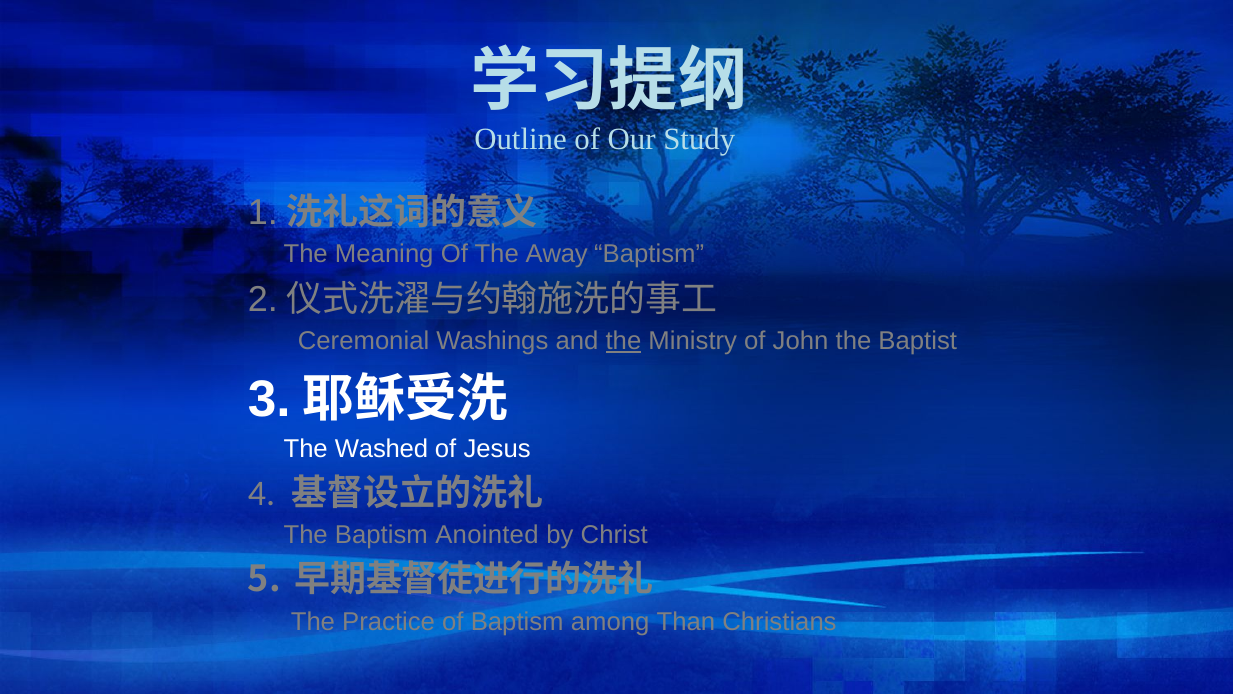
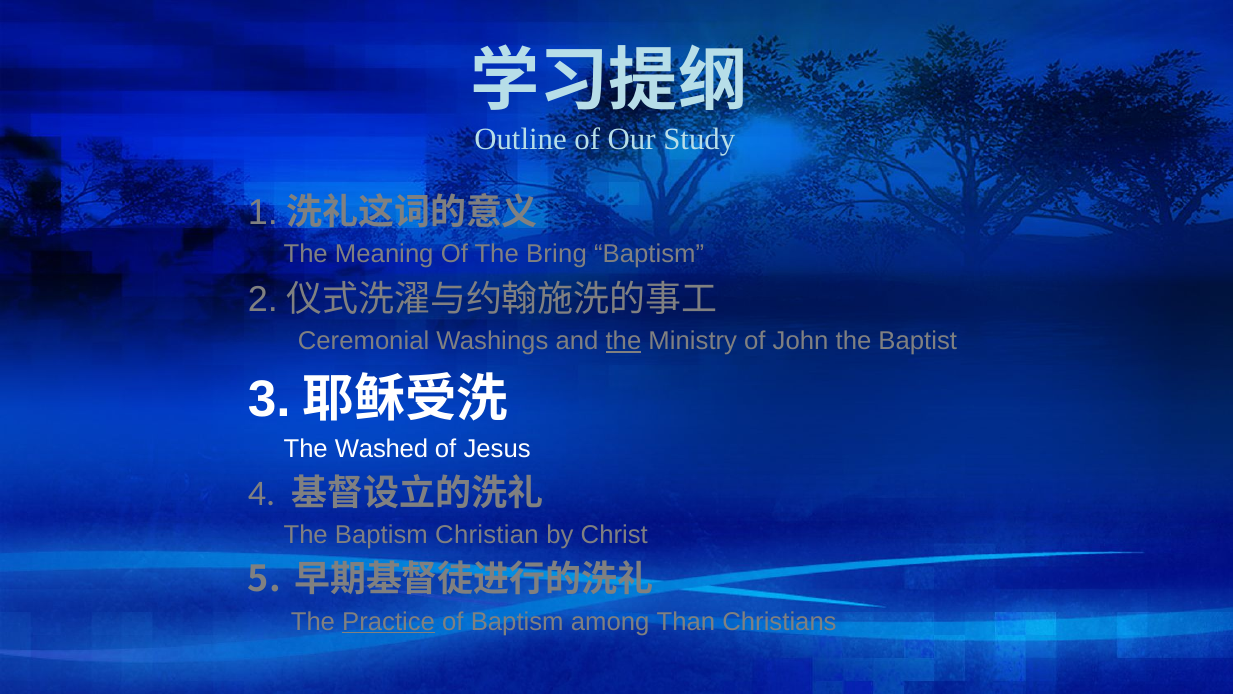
Away: Away -> Bring (556, 254)
Anointed: Anointed -> Christian (487, 535)
Practice underline: none -> present (389, 621)
